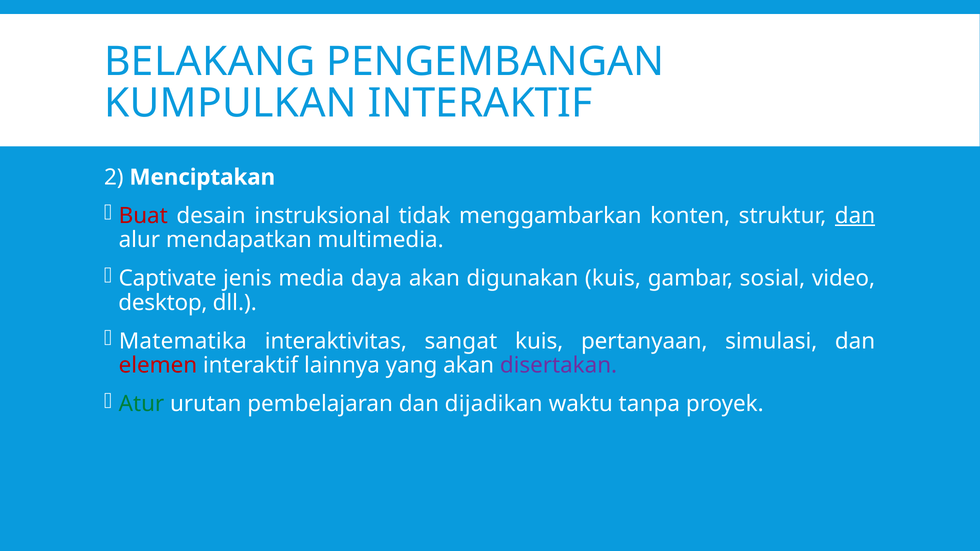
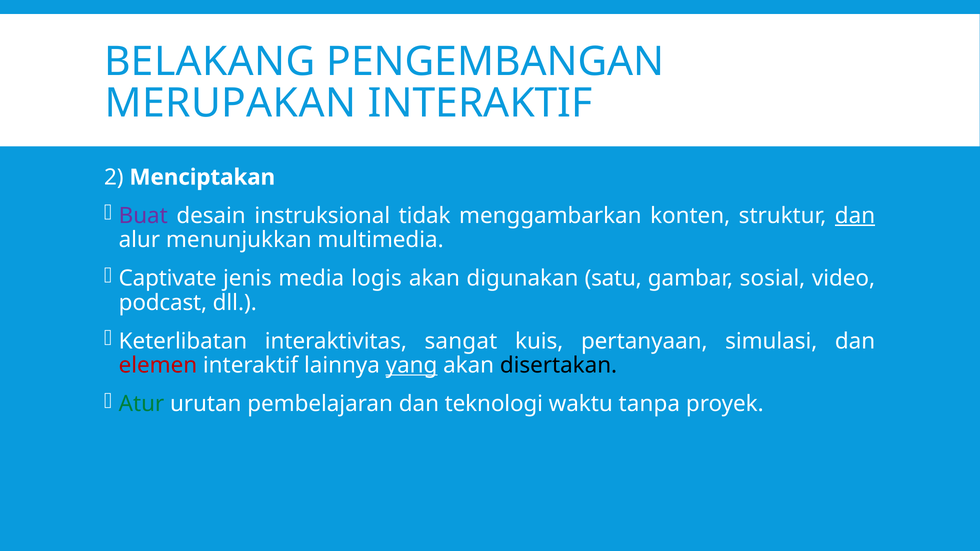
KUMPULKAN: KUMPULKAN -> MERUPAKAN (230, 103)
Buat colour: red -> purple (143, 216)
mendapatkan: mendapatkan -> menunjukkan (239, 240)
daya: daya -> logis (376, 279)
digunakan kuis: kuis -> satu (613, 279)
desktop: desktop -> podcast (163, 303)
Matematika: Matematika -> Keterlibatan (183, 341)
yang underline: none -> present (412, 366)
disertakan colour: purple -> black (559, 366)
dijadikan: dijadikan -> teknologi (494, 404)
